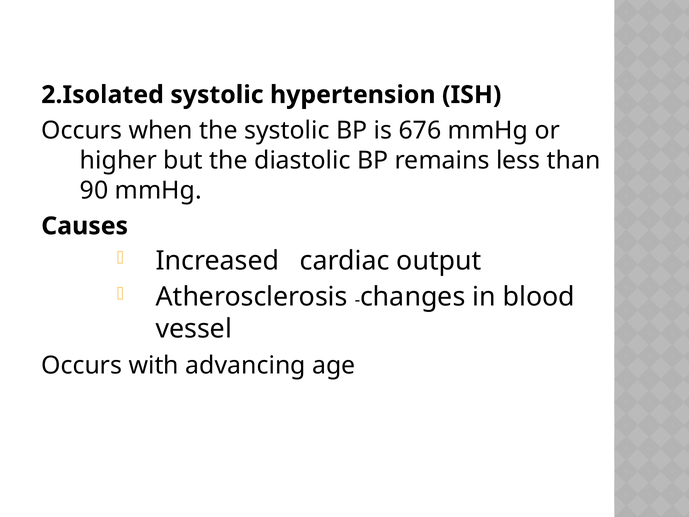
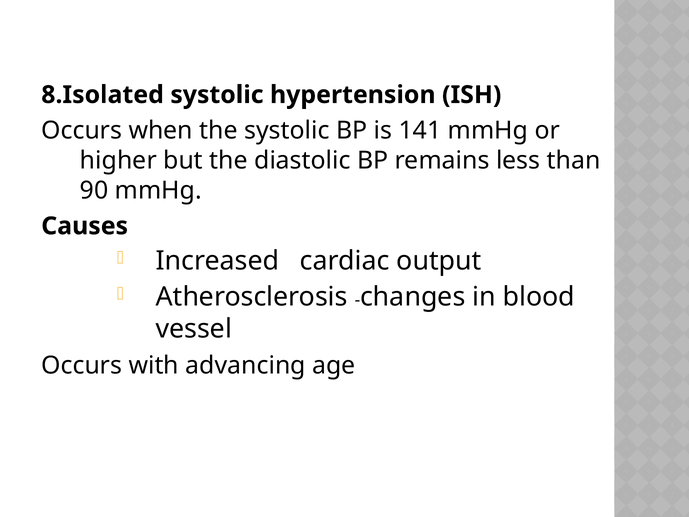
2.Isolated: 2.Isolated -> 8.Isolated (103, 95)
676: 676 -> 141 (420, 130)
